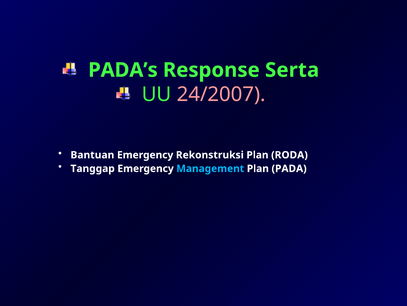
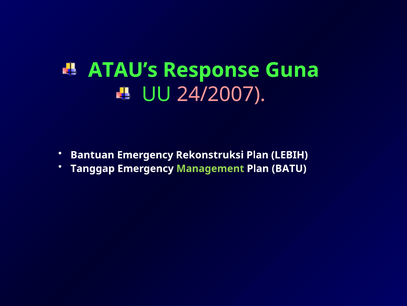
PADA’s: PADA’s -> ATAU’s (123, 70)
Serta: Serta -> Guna (292, 70)
RODA: RODA -> LEBIH (290, 155)
Management colour: light blue -> light green (210, 168)
PADA: PADA -> BATU (289, 168)
